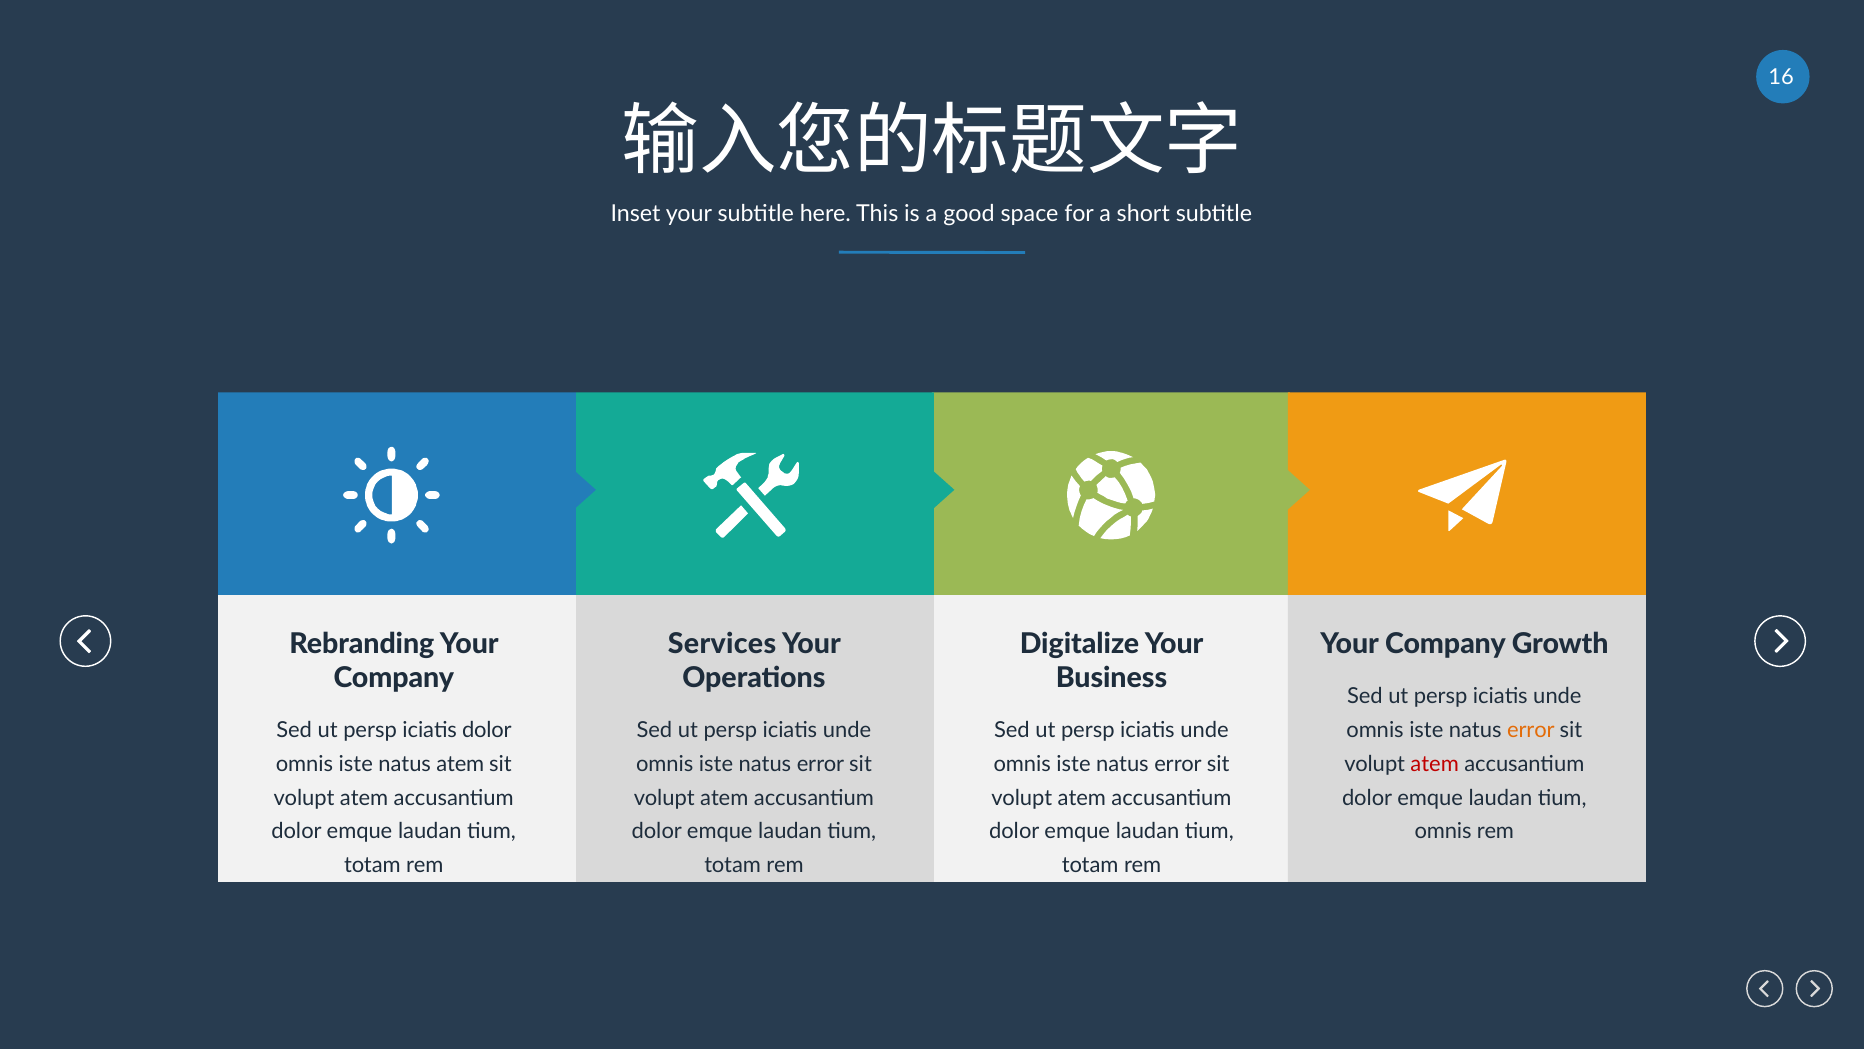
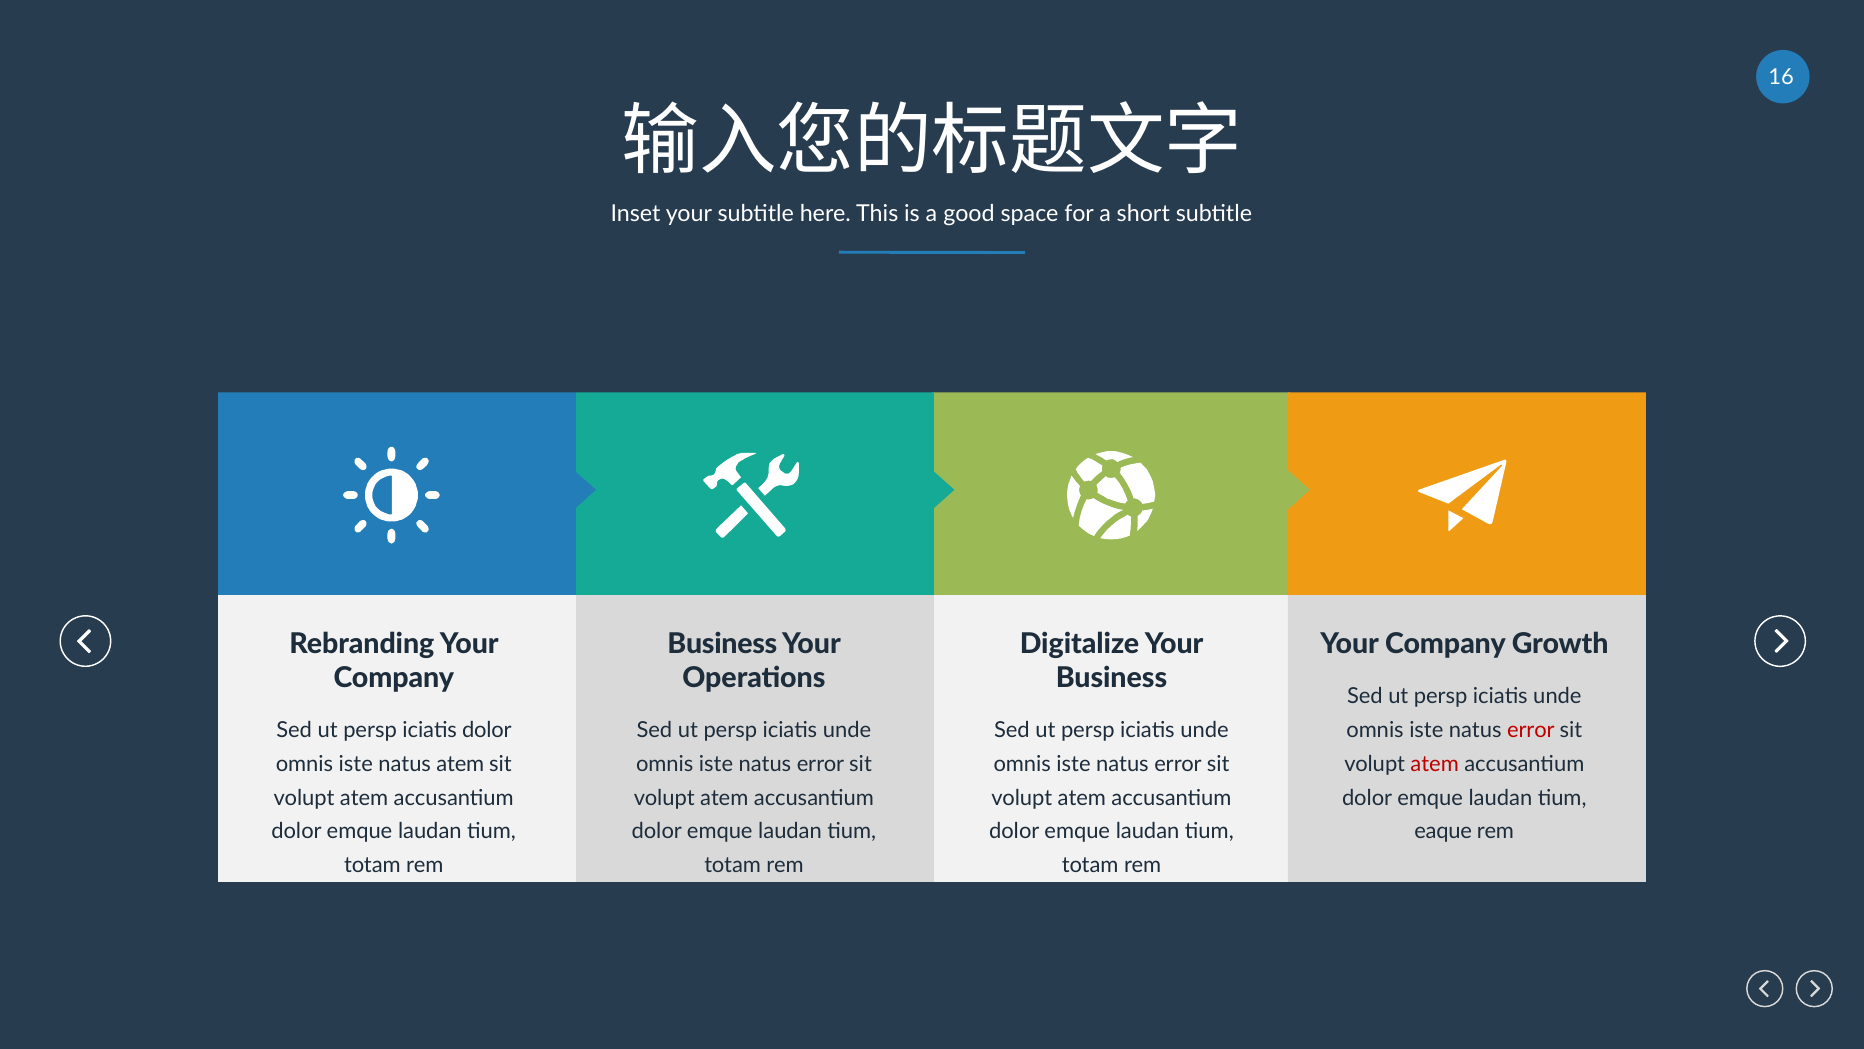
Services: Services -> Business (722, 644)
error colour: orange -> red (1531, 730)
omnis: omnis -> eaque (1443, 831)
